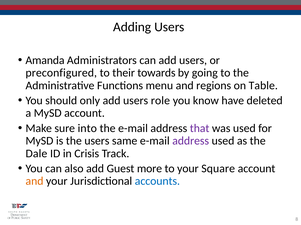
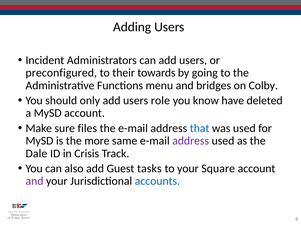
Amanda: Amanda -> Incident (45, 60)
regions: regions -> bridges (214, 86)
Table: Table -> Colby (263, 86)
into: into -> files (87, 129)
that colour: purple -> blue (200, 129)
the users: users -> more (97, 141)
more: more -> tasks (149, 169)
and colour: orange -> purple (34, 182)
